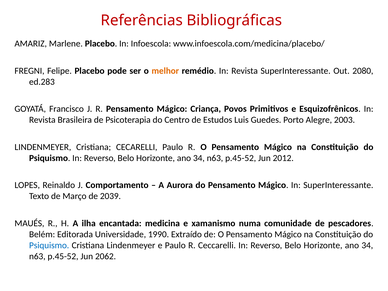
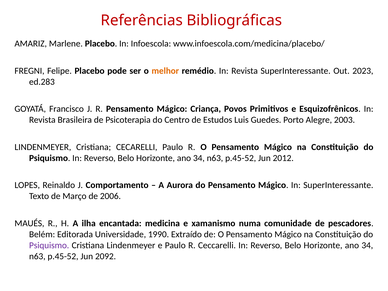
2080: 2080 -> 2023 (363, 71)
2039: 2039 -> 2006 (110, 196)
Psiquismo colour: blue -> purple (49, 245)
2062: 2062 -> 2092 (106, 256)
